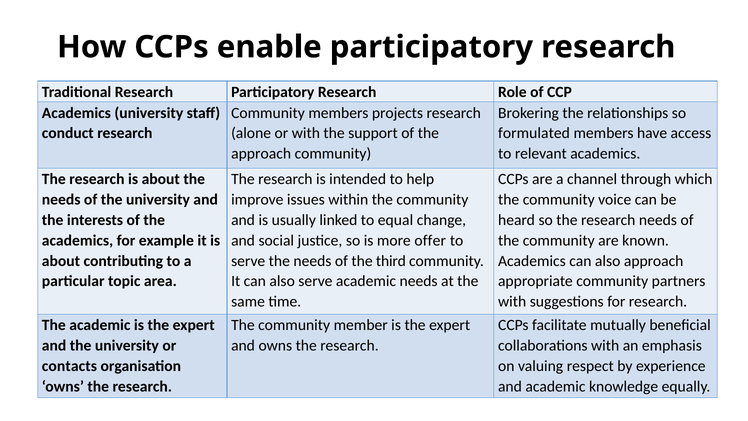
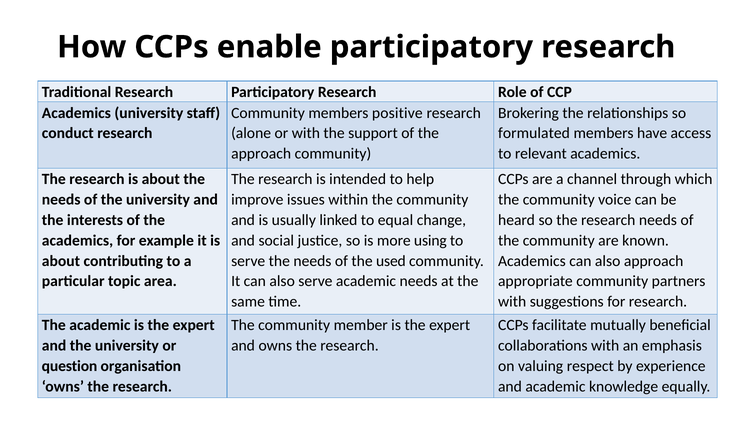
projects: projects -> positive (397, 113)
offer: offer -> using (430, 240)
third: third -> used (391, 261)
contacts: contacts -> question (70, 366)
